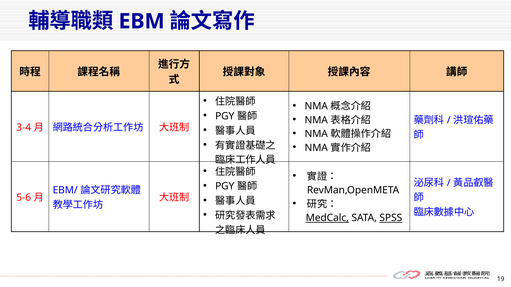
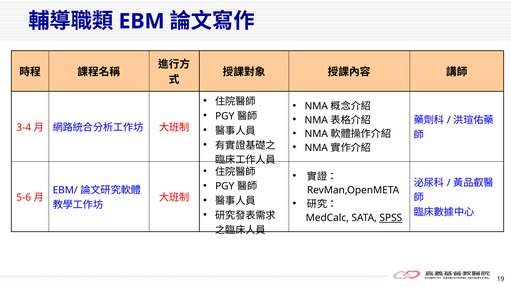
MedCalc underline: present -> none (327, 218)
